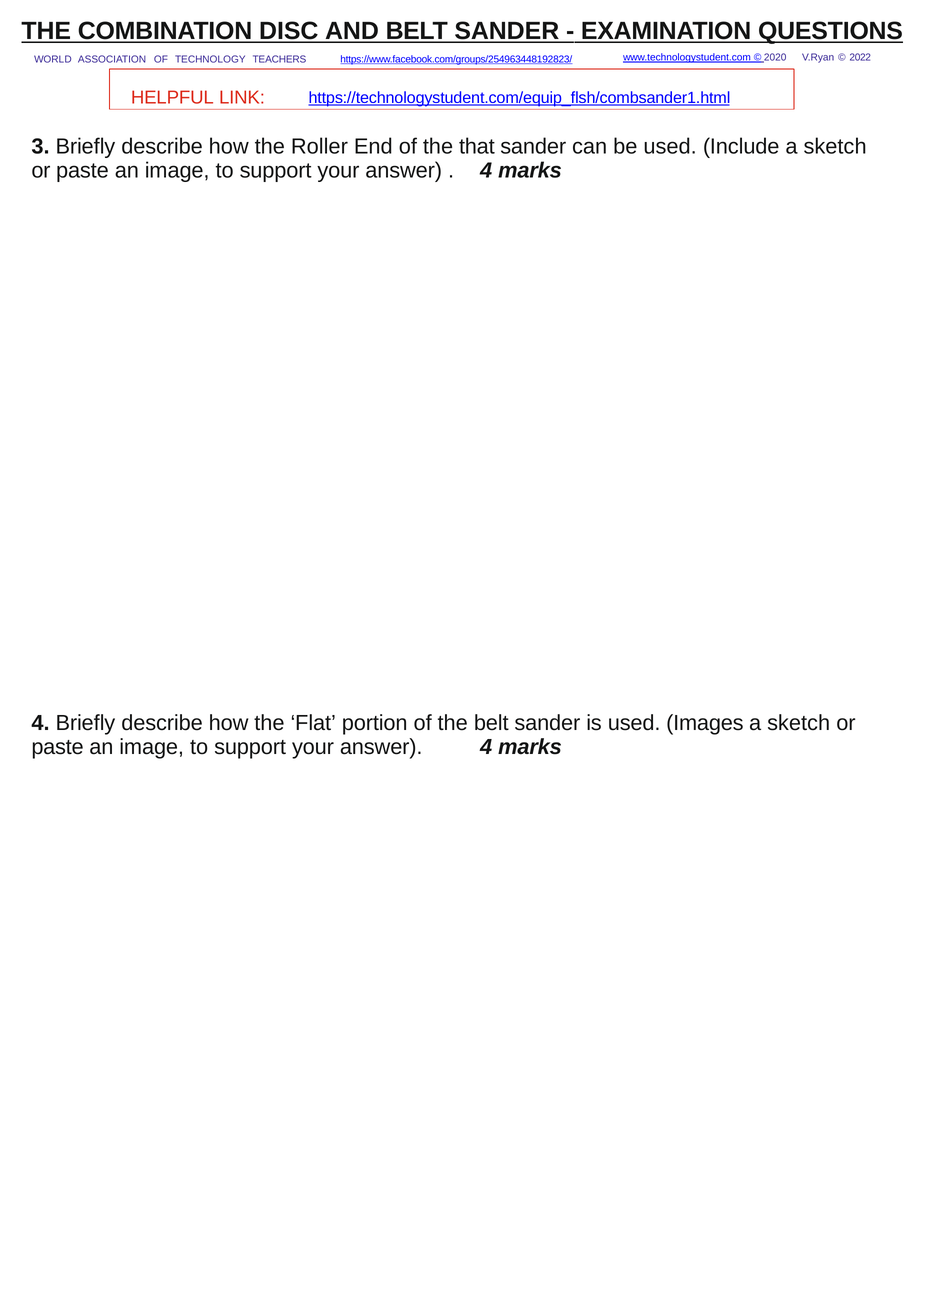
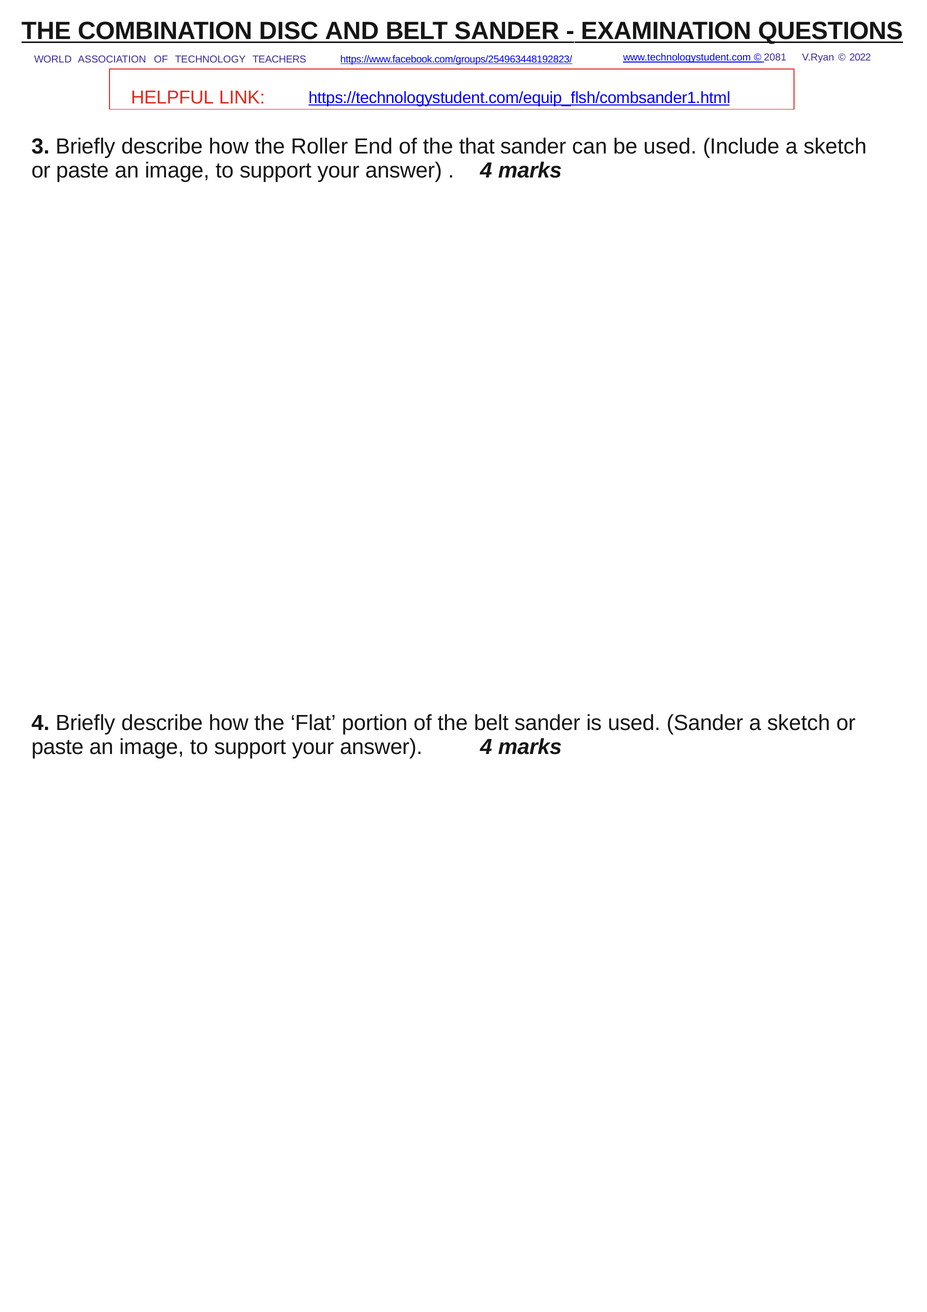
2020: 2020 -> 2081 (775, 57)
used Images: Images -> Sander (705, 723)
